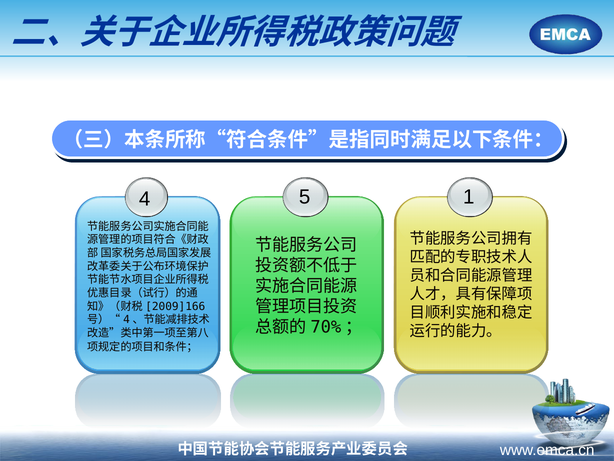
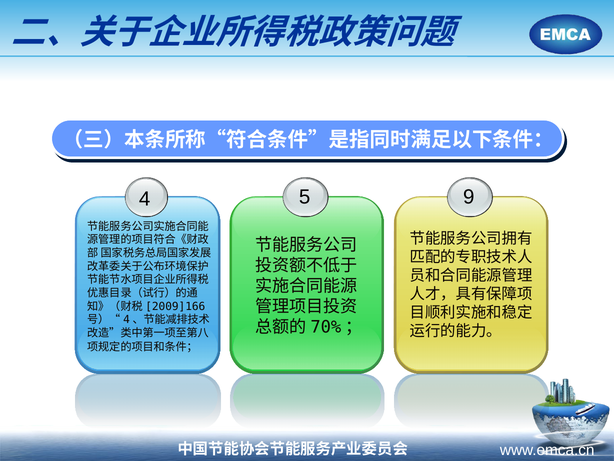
1: 1 -> 9 (469, 197)
